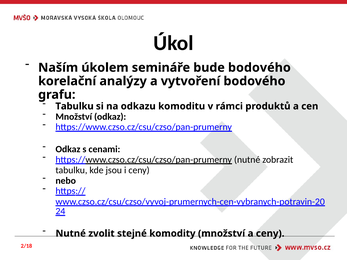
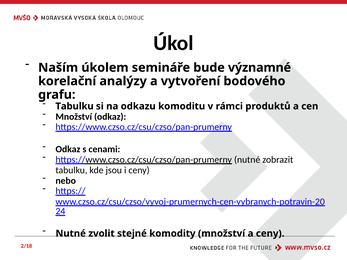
bude bodového: bodového -> významné (260, 68)
